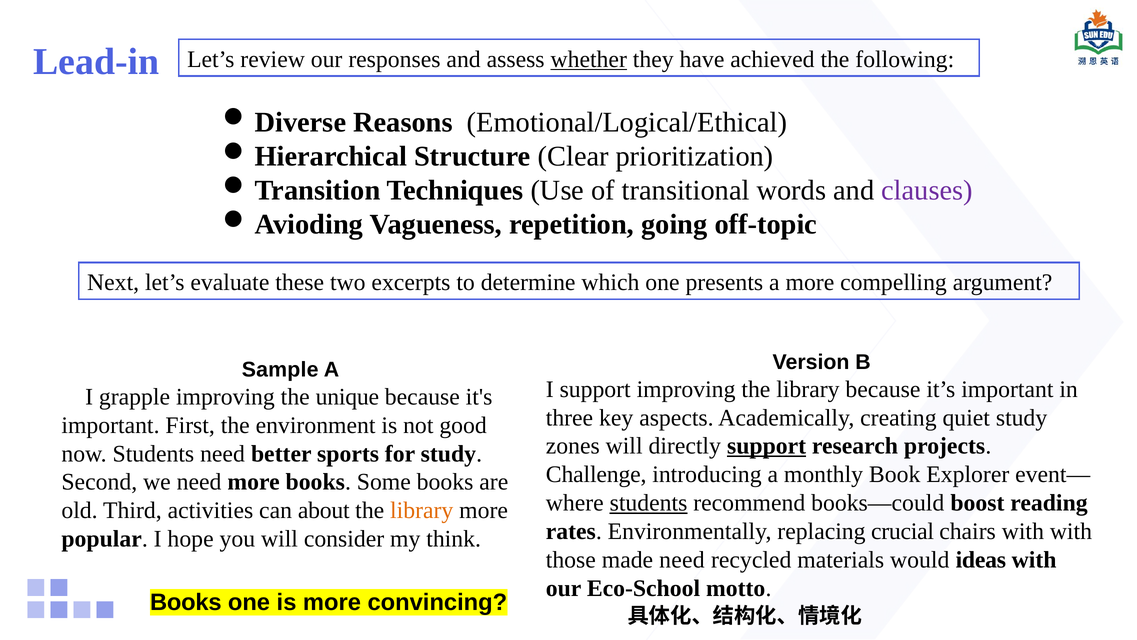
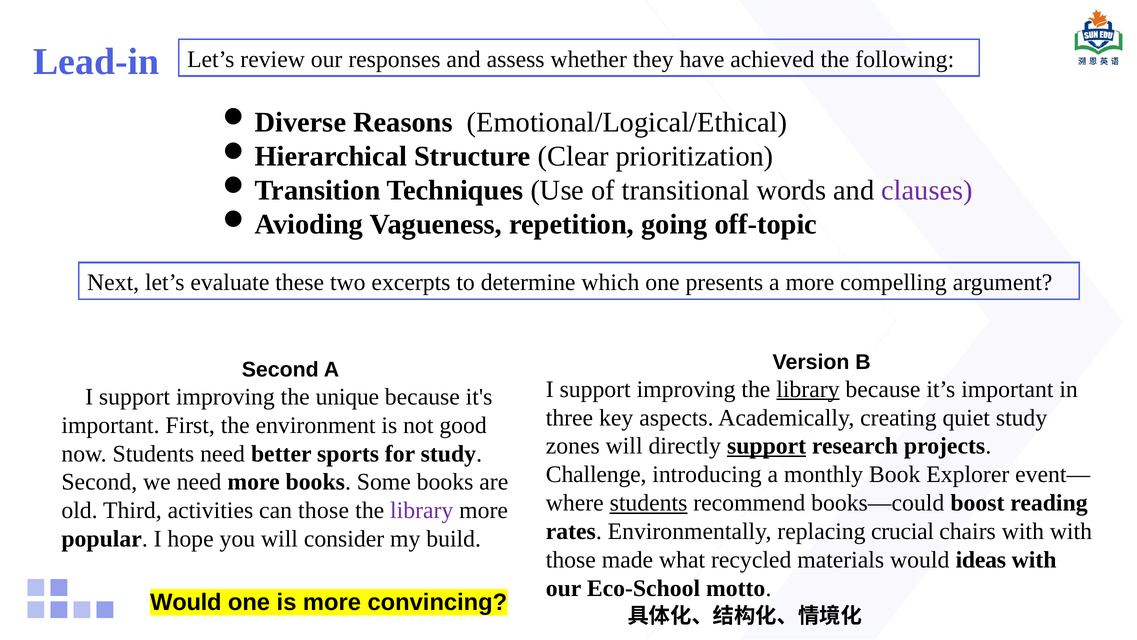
whether underline: present -> none (589, 59)
Sample: Sample -> Second (280, 369)
library underline: none -> present (808, 389)
grapple: grapple -> support (134, 396)
can about: about -> those (324, 510)
library colour: orange -> purple (422, 510)
think: think -> build (454, 539)
made need: need -> what (682, 560)
Books: Books -> Would (186, 602)
